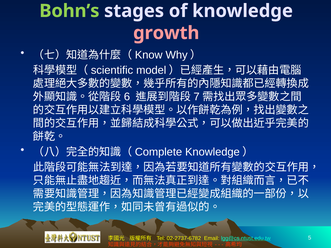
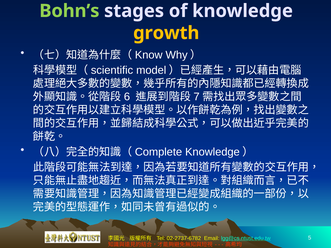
growth colour: pink -> yellow (166, 33)
